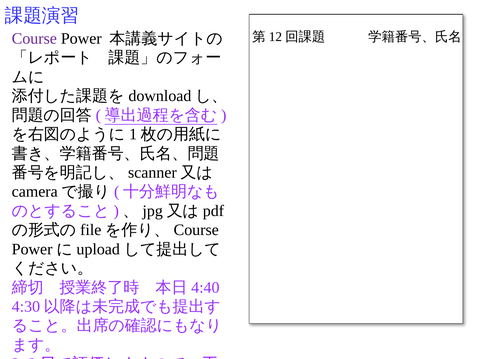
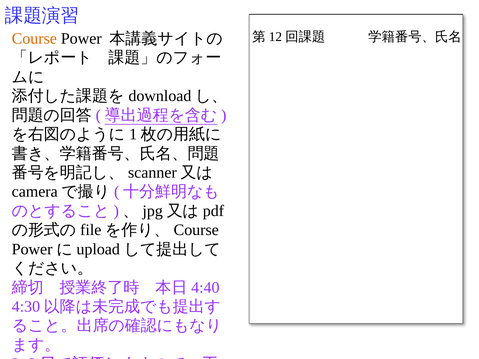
Course colour: purple -> orange (34, 39)
